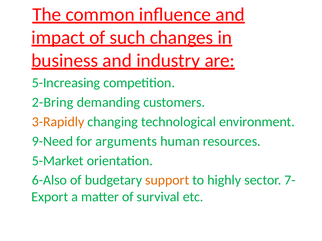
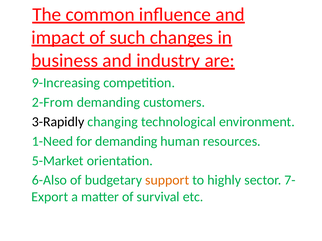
5-Increasing: 5-Increasing -> 9-Increasing (66, 83)
2-Bring: 2-Bring -> 2-From (53, 102)
3-Rapidly colour: orange -> black (58, 122)
9-Need: 9-Need -> 1-Need (52, 142)
for arguments: arguments -> demanding (126, 142)
